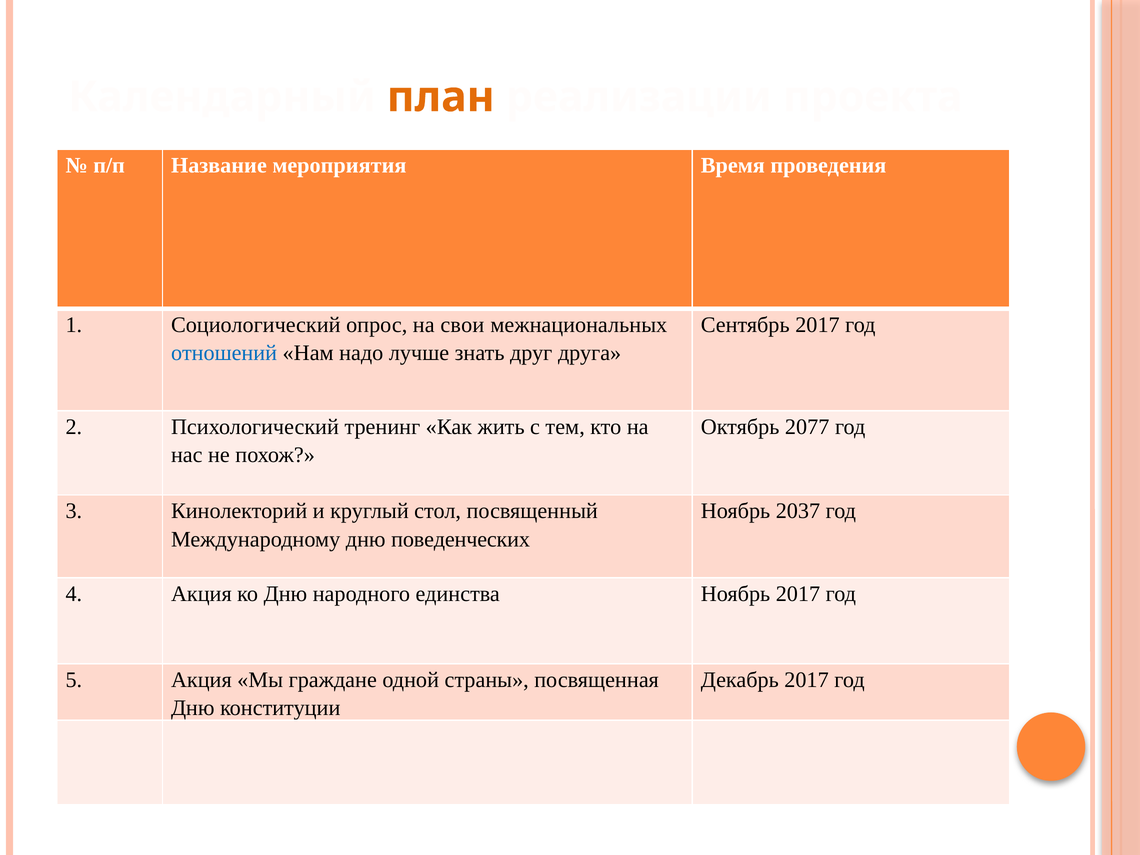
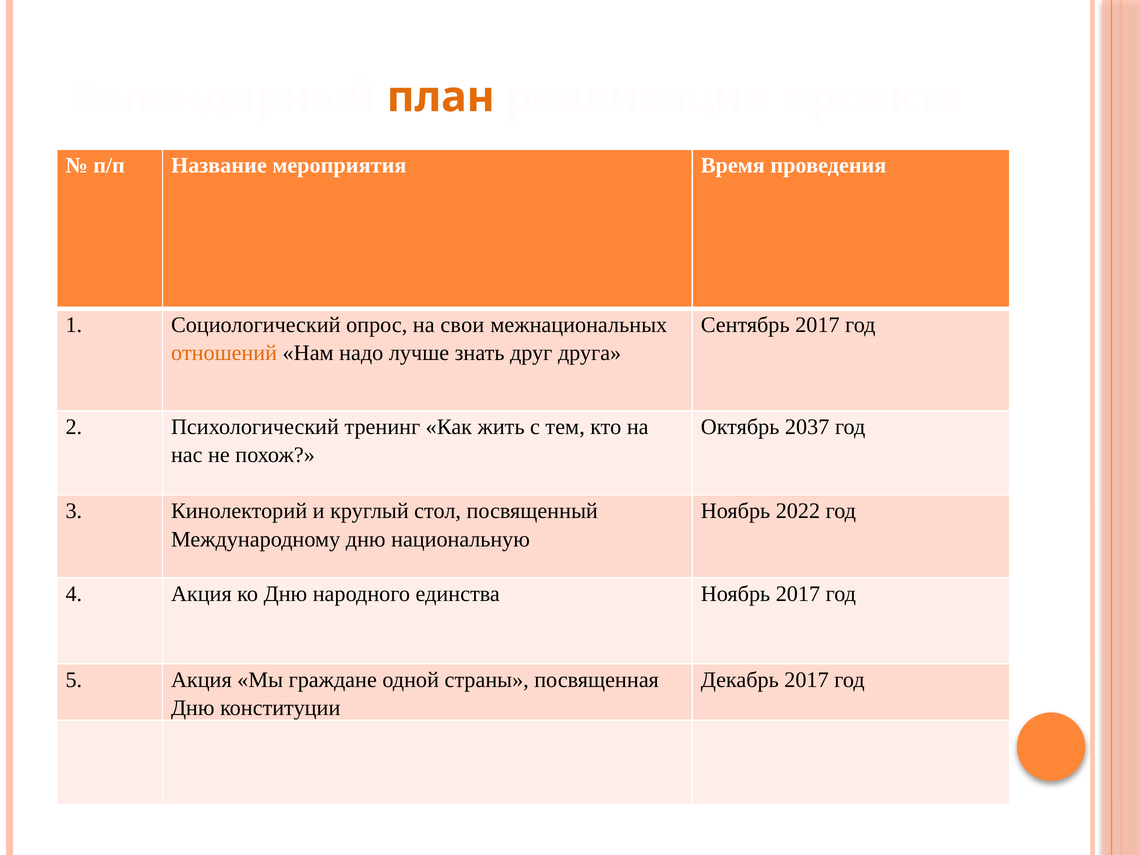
отношений colour: blue -> orange (224, 353)
2077: 2077 -> 2037 (807, 427)
2037: 2037 -> 2022 (798, 511)
поведенческих: поведенческих -> национальную (461, 539)
